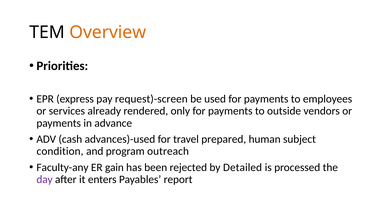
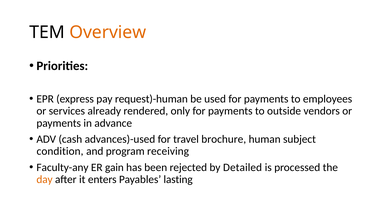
request)-screen: request)-screen -> request)-human (151, 99)
prepared: prepared -> brochure (224, 139)
outreach: outreach -> receiving (168, 151)
day colour: purple -> orange (45, 179)
report: report -> lasting (178, 179)
